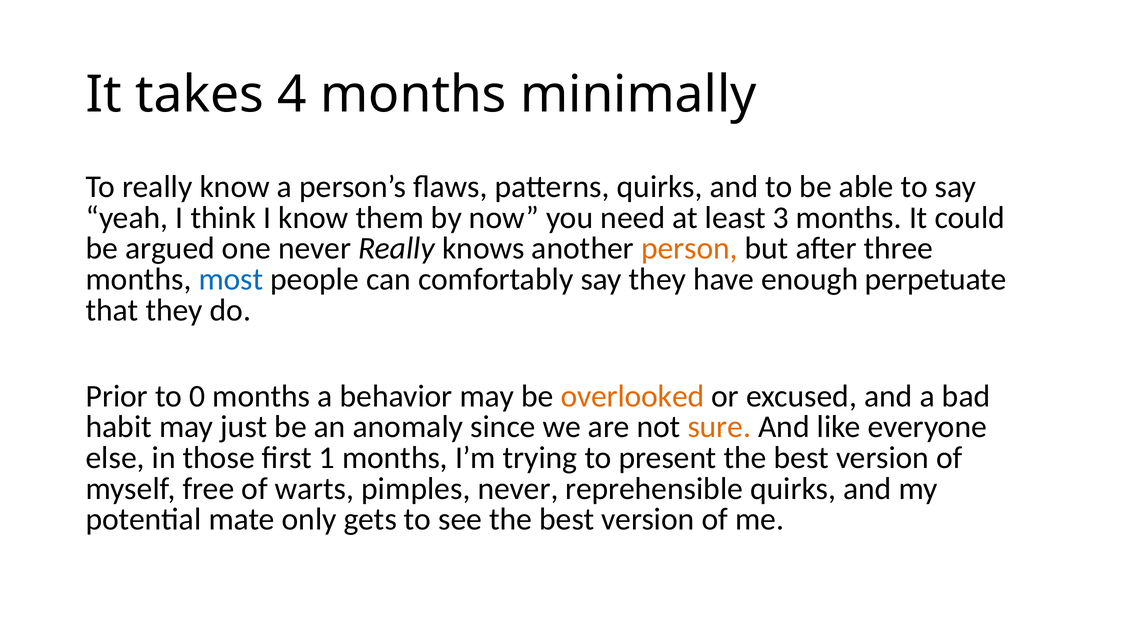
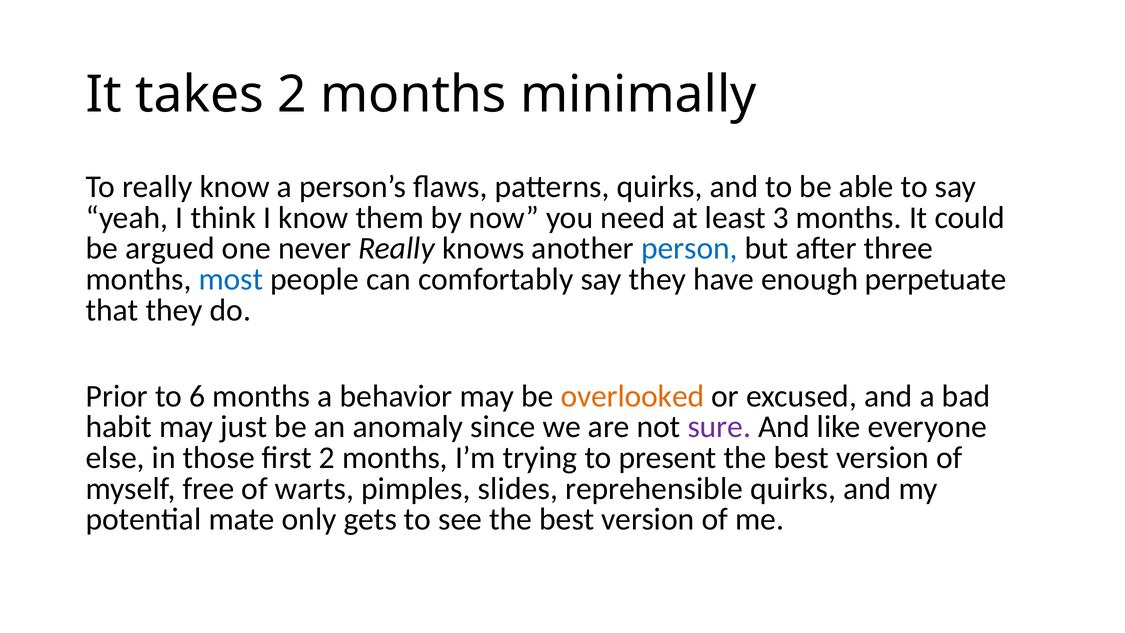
takes 4: 4 -> 2 (292, 95)
person colour: orange -> blue (689, 248)
0: 0 -> 6 (197, 396)
sure colour: orange -> purple (719, 427)
first 1: 1 -> 2 (327, 458)
pimples never: never -> slides (518, 488)
